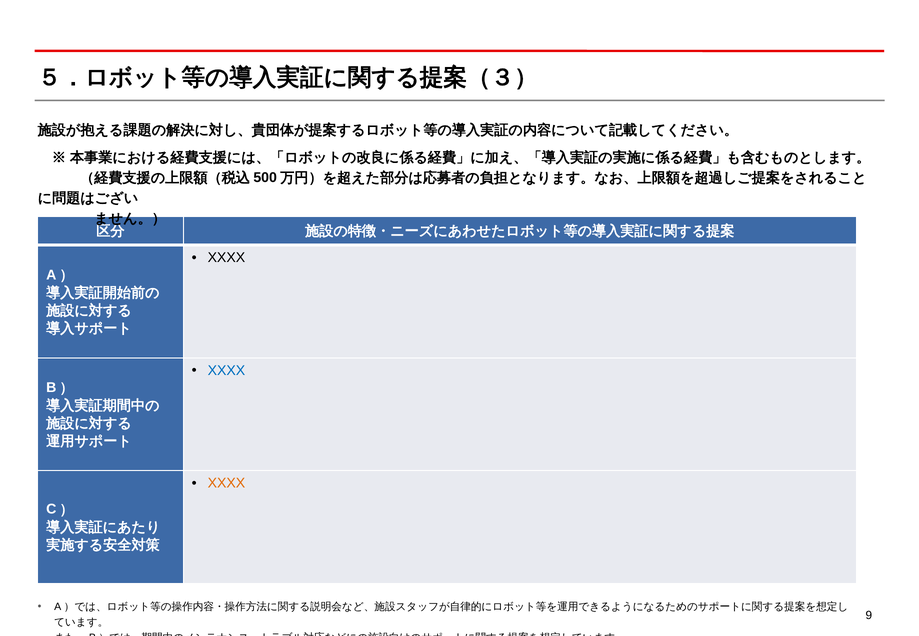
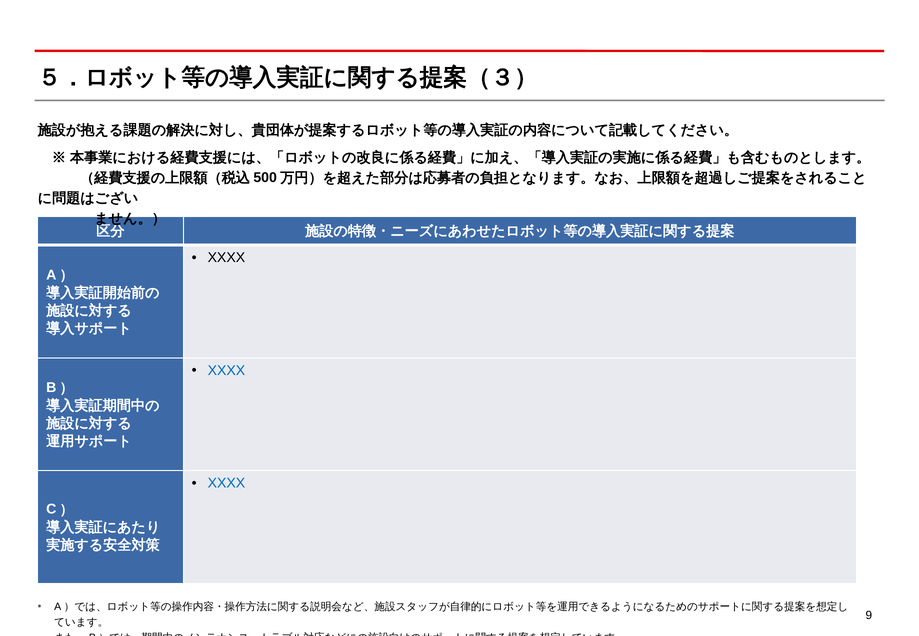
XXXX colour: orange -> blue (226, 483)
